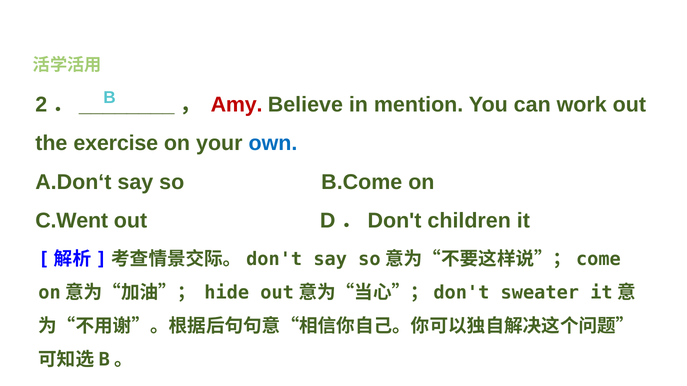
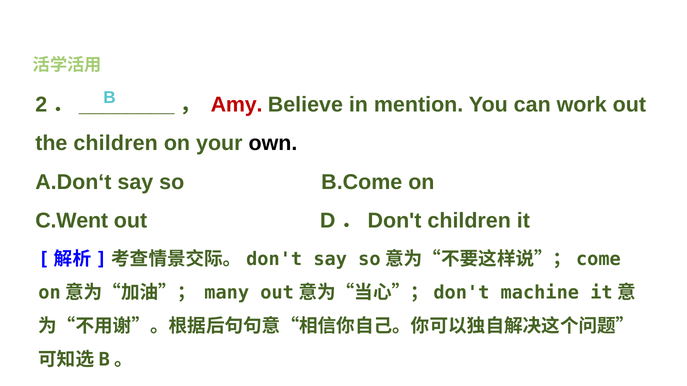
the exercise: exercise -> children (116, 144)
own colour: blue -> black (273, 144)
hide: hide -> many (227, 293)
sweater: sweater -> machine (540, 293)
